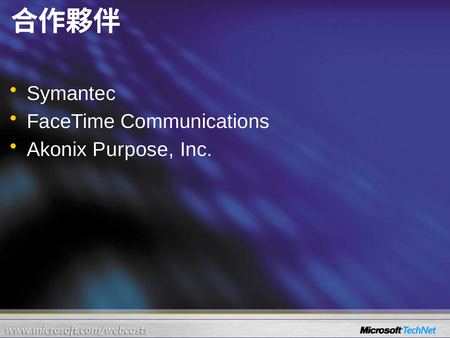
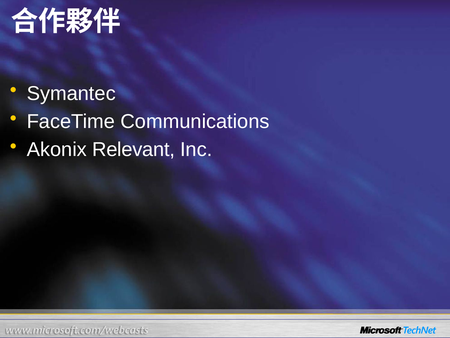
Purpose: Purpose -> Relevant (134, 149)
